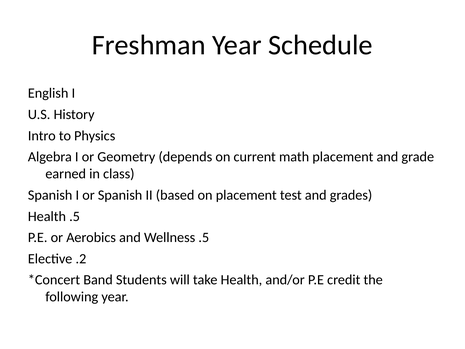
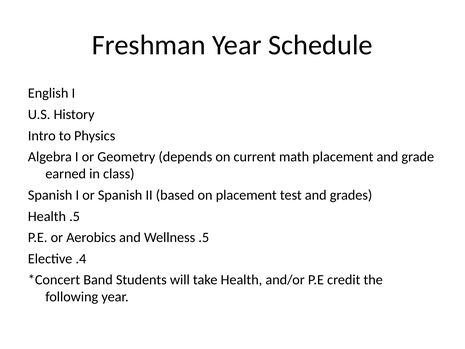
.2: .2 -> .4 (81, 259)
